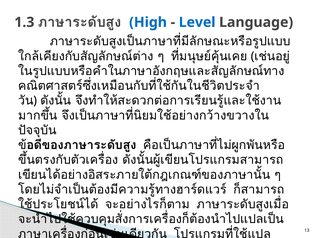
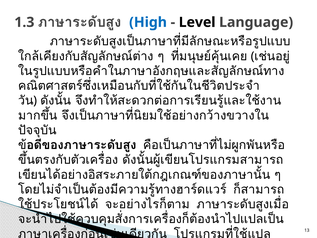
Level colour: blue -> black (197, 22)
